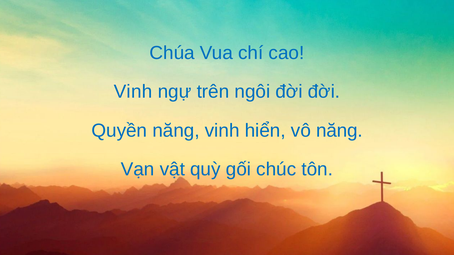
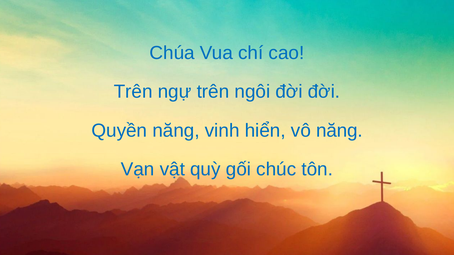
Vinh: Vinh -> Trên (133, 92)
